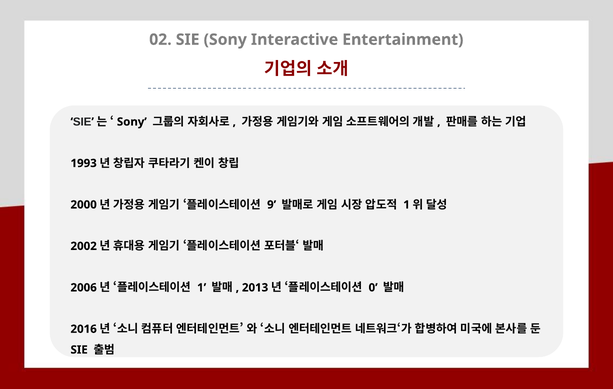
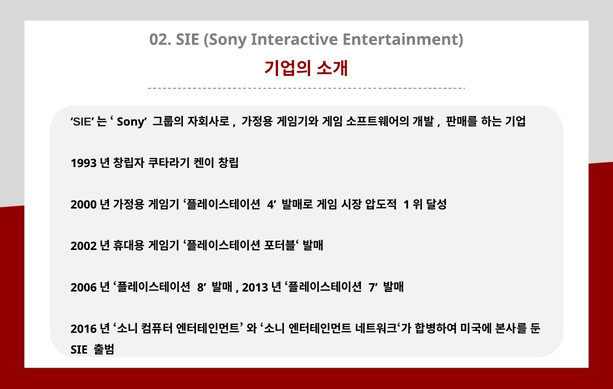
9: 9 -> 4 (272, 205)
1: 1 -> 8 (202, 288)
0: 0 -> 7 (373, 288)
